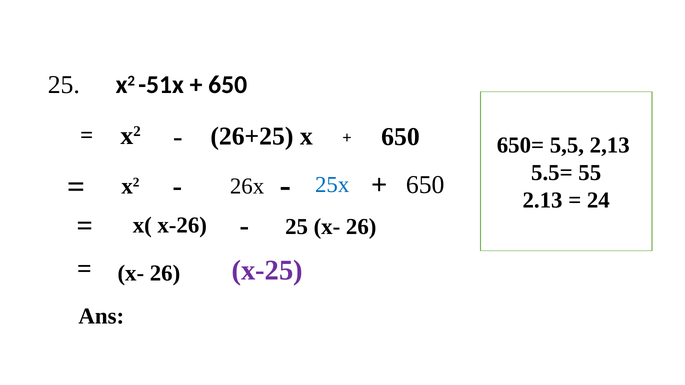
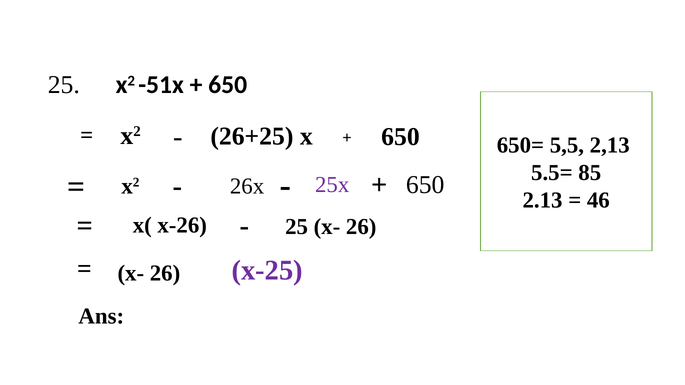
55: 55 -> 85 (590, 173)
25x colour: blue -> purple (332, 185)
24: 24 -> 46 (598, 200)
